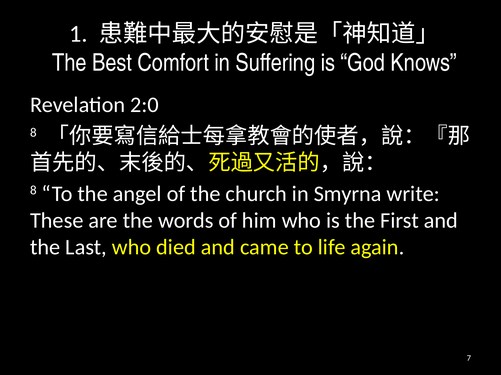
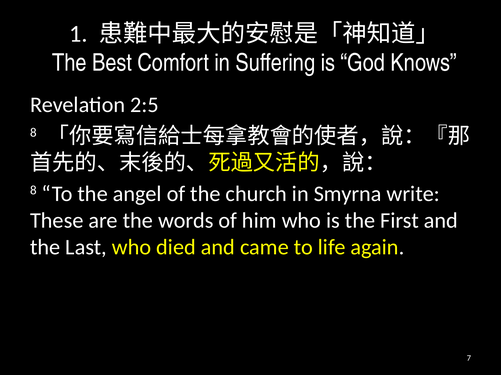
2:0: 2:0 -> 2:5 (144, 105)
